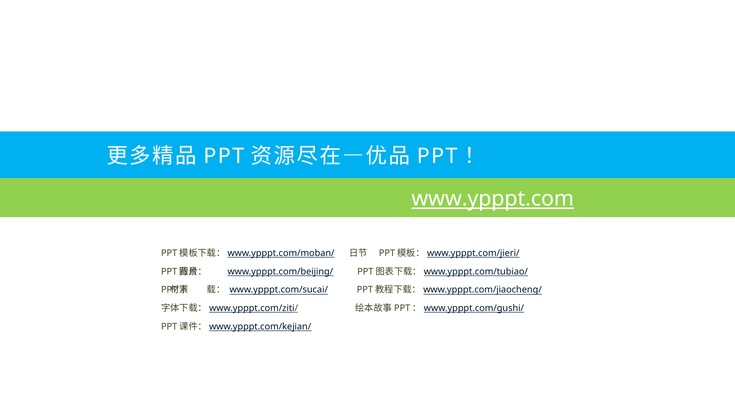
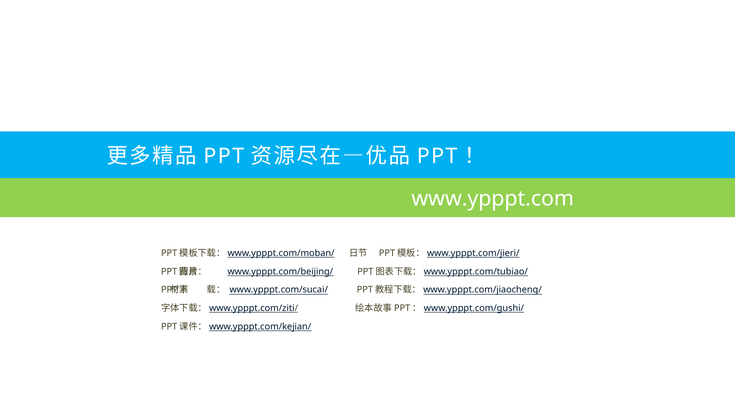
www.ypppt.com underline: present -> none (493, 199)
